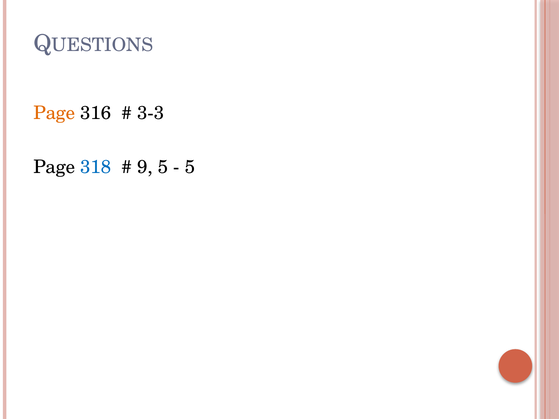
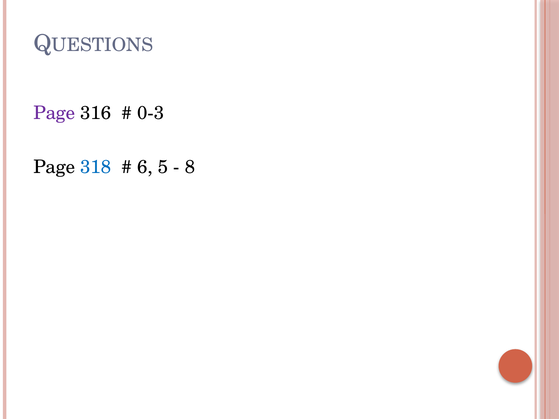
Page colour: orange -> purple (54, 113)
3-3: 3-3 -> 0-3 (151, 113)
9: 9 -> 6 (145, 167)
5: 5 -> 8 (190, 167)
